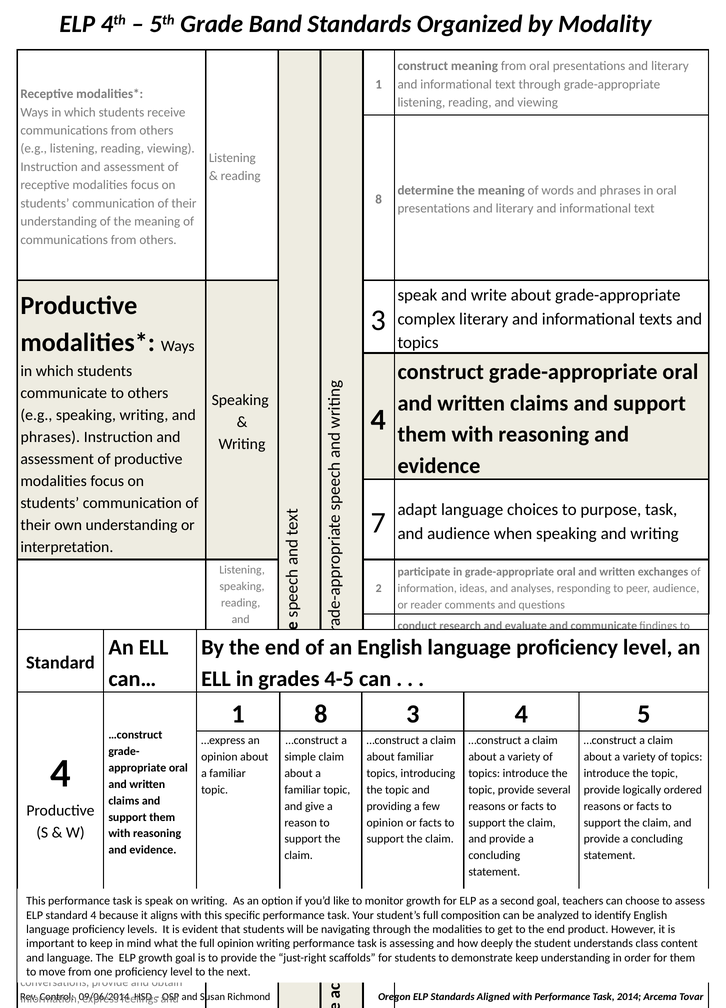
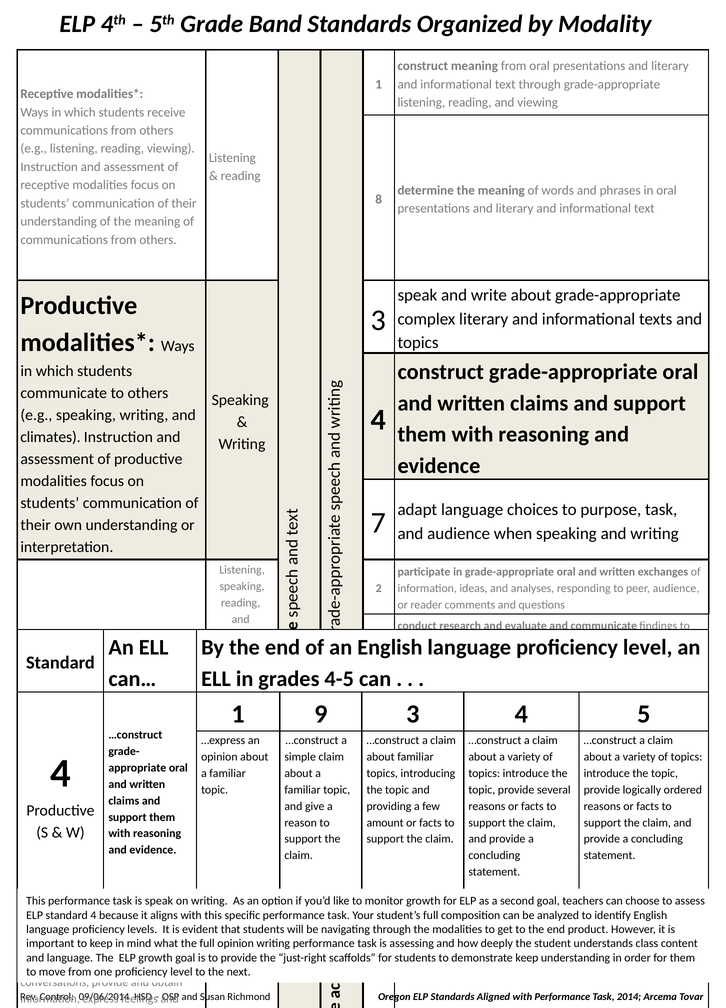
phrases: phrases -> climates (50, 437)
1 8: 8 -> 9 (321, 715)
opinion: opinion -> amount (385, 823)
